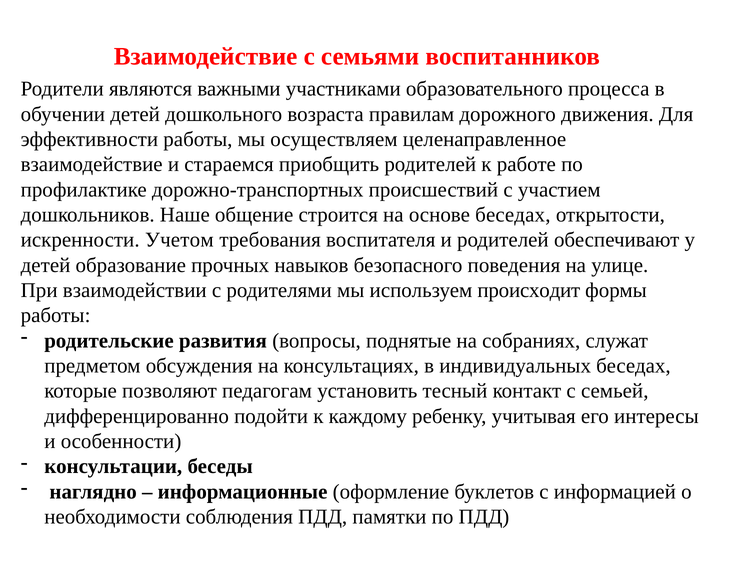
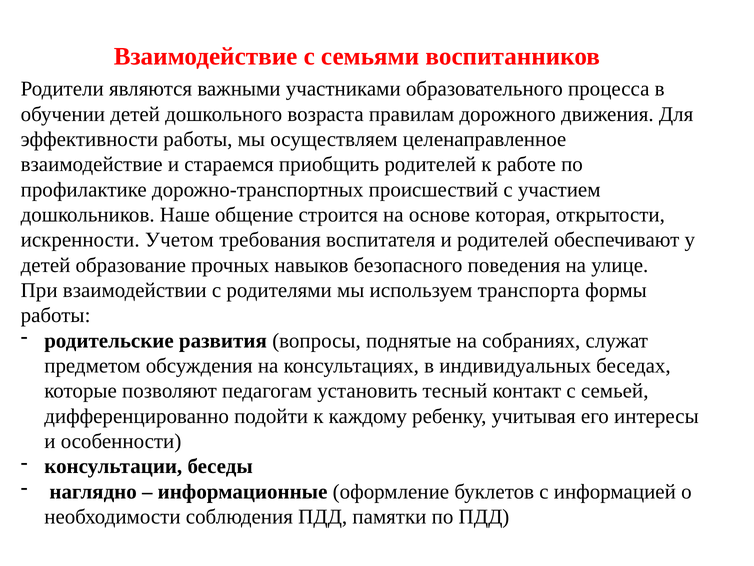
основе беседах: беседах -> которая (513, 215)
происходит: происходит -> транспорта (529, 290)
